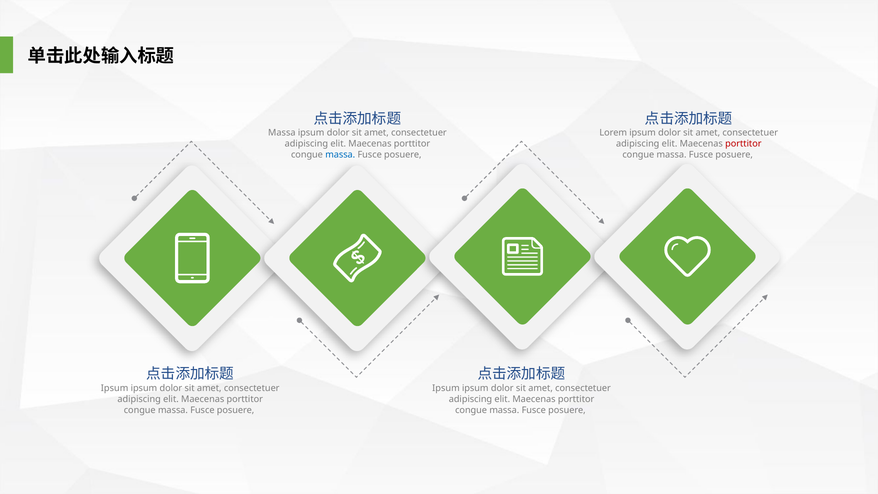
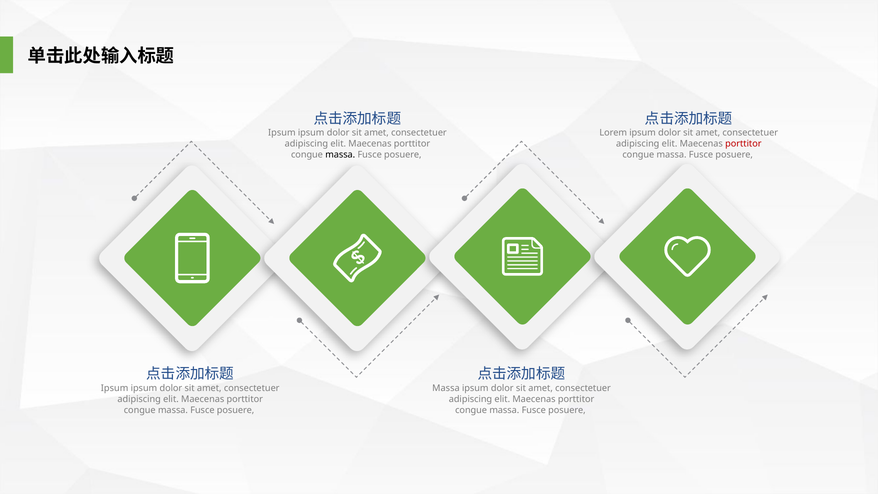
Massa: Massa -> Ipsum (282, 133)
massa colour: blue -> black (340, 155)
Ipsum: Ipsum -> Massa (446, 388)
